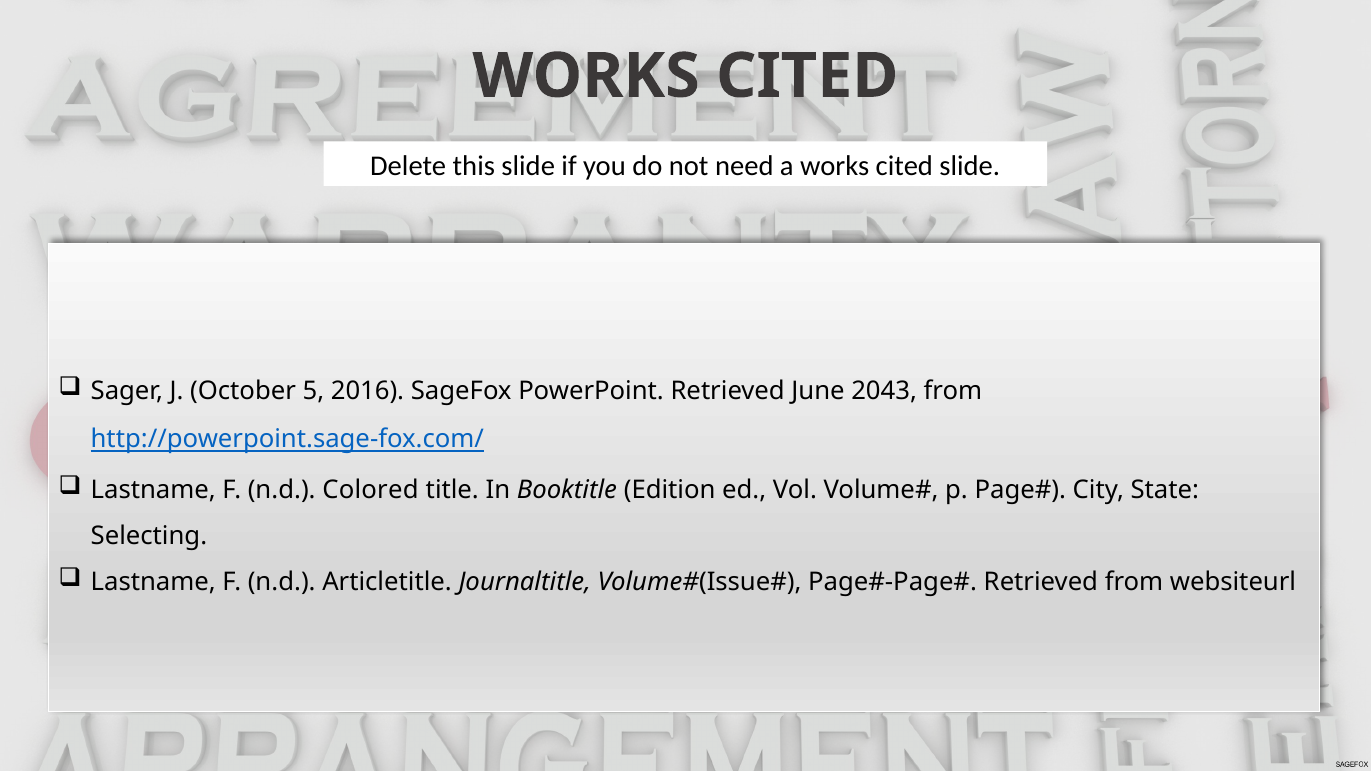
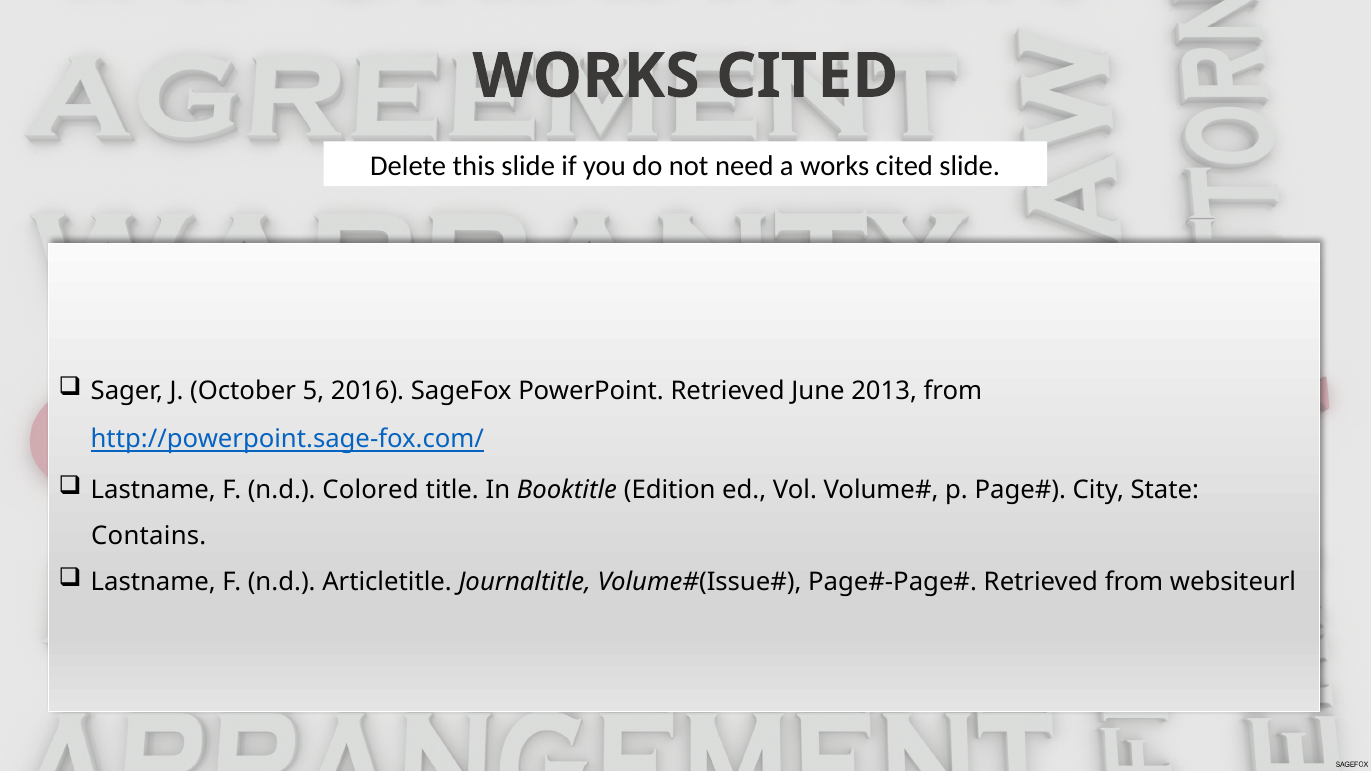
2043: 2043 -> 2013 (884, 391)
Selecting: Selecting -> Contains (149, 536)
